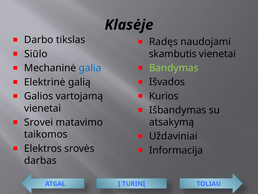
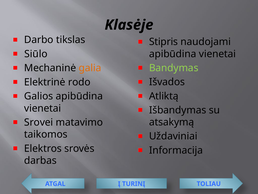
Radęs: Radęs -> Stipris (164, 42)
skambutis: skambutis -> apibūdina (173, 54)
galia colour: blue -> orange (90, 68)
galią: galią -> rodo (79, 82)
Kurios: Kurios -> Atliktą (164, 96)
Galios vartojamą: vartojamą -> apibūdina (79, 96)
